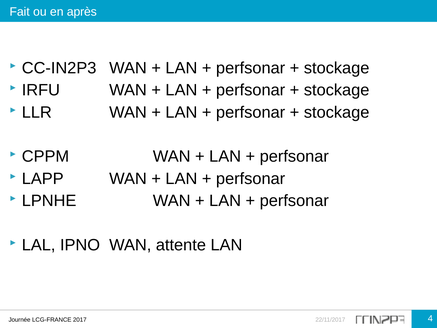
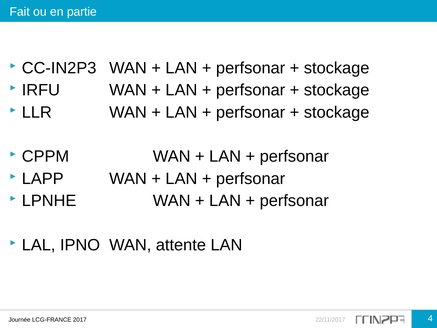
après: après -> partie (82, 12)
